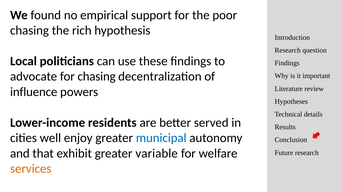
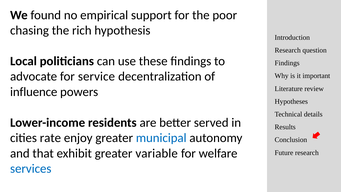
for chasing: chasing -> service (96, 76)
well: well -> rate (50, 138)
services colour: orange -> blue (31, 169)
